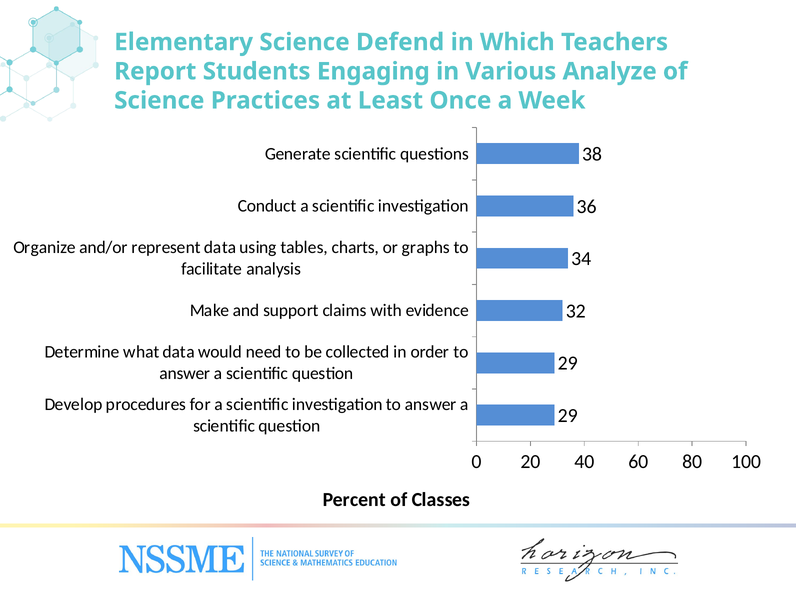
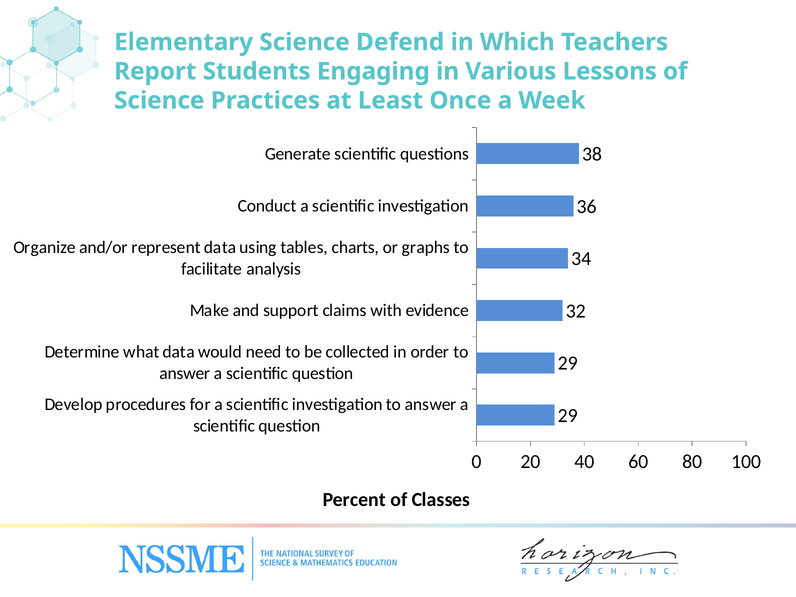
Analyze: Analyze -> Lessons (610, 71)
